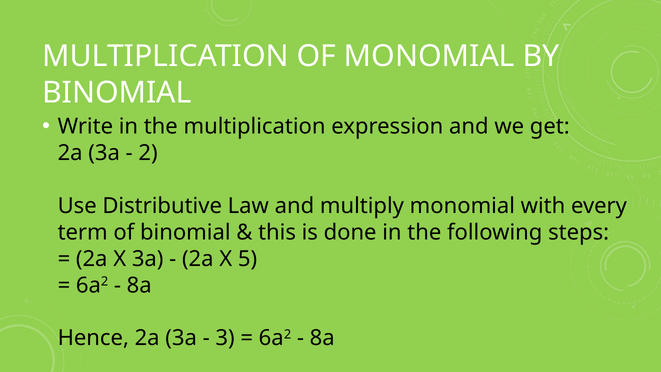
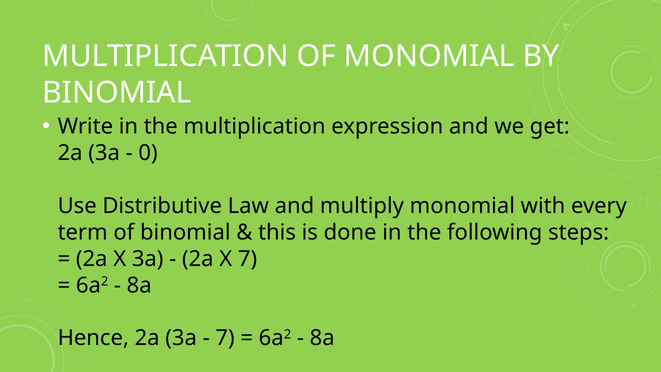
2: 2 -> 0 (148, 153)
X 5: 5 -> 7 (248, 259)
3: 3 -> 7 (225, 338)
